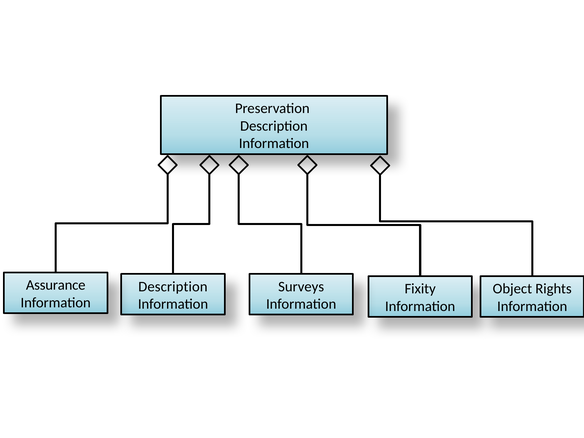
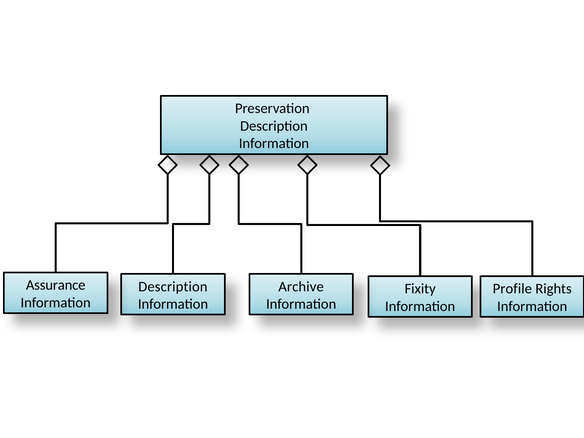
Surveys: Surveys -> Archive (301, 287)
Object: Object -> Profile (512, 289)
